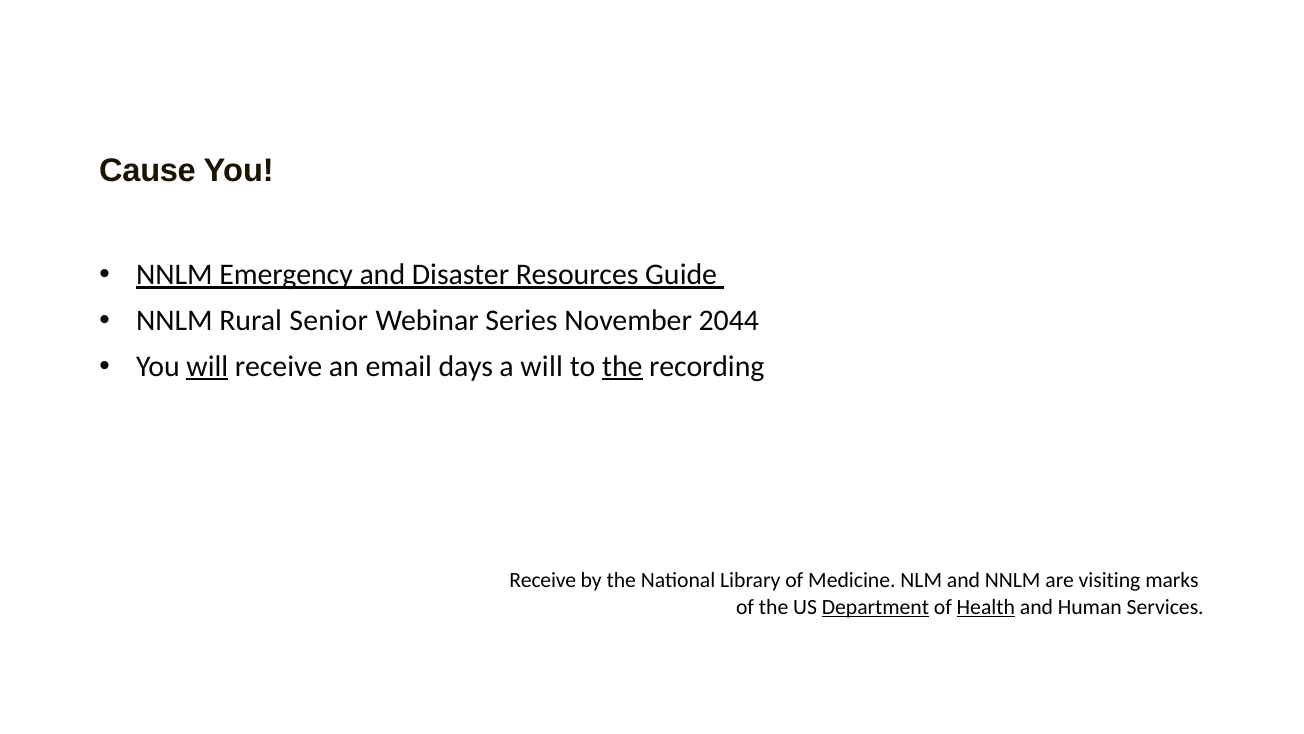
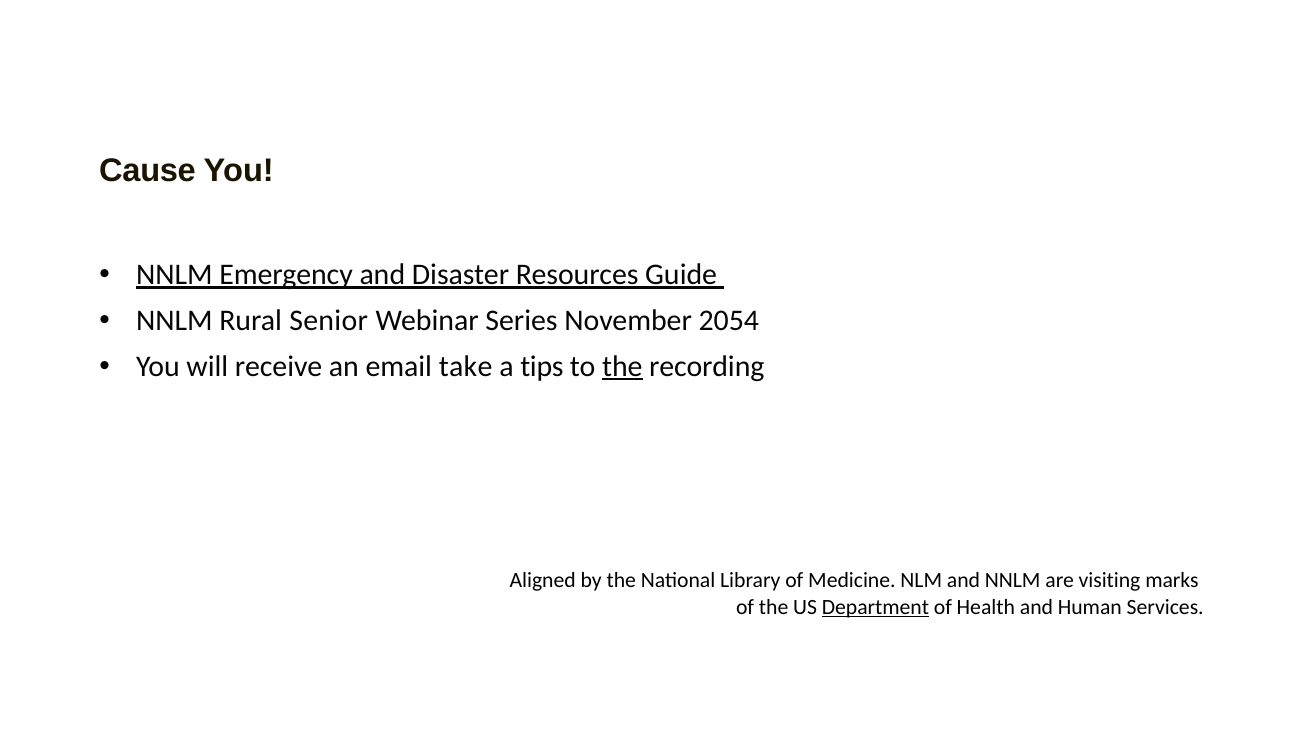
2044: 2044 -> 2054 (729, 320)
will underline: present -> none (207, 366)
days: days -> take (466, 366)
a will: will -> tips (542, 366)
Receive: Receive -> Aligned (543, 580)
Health underline: present -> none (986, 606)
